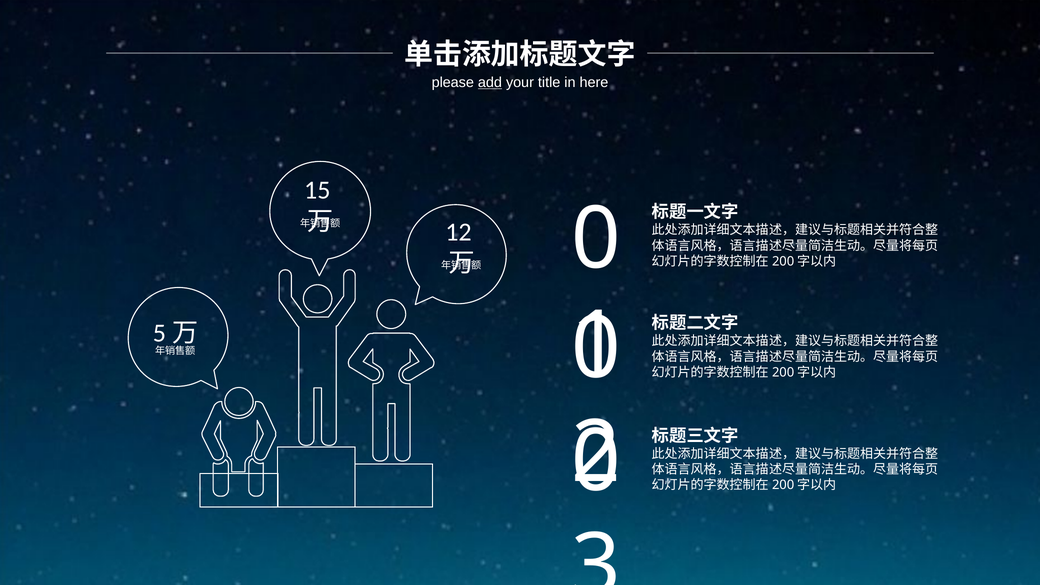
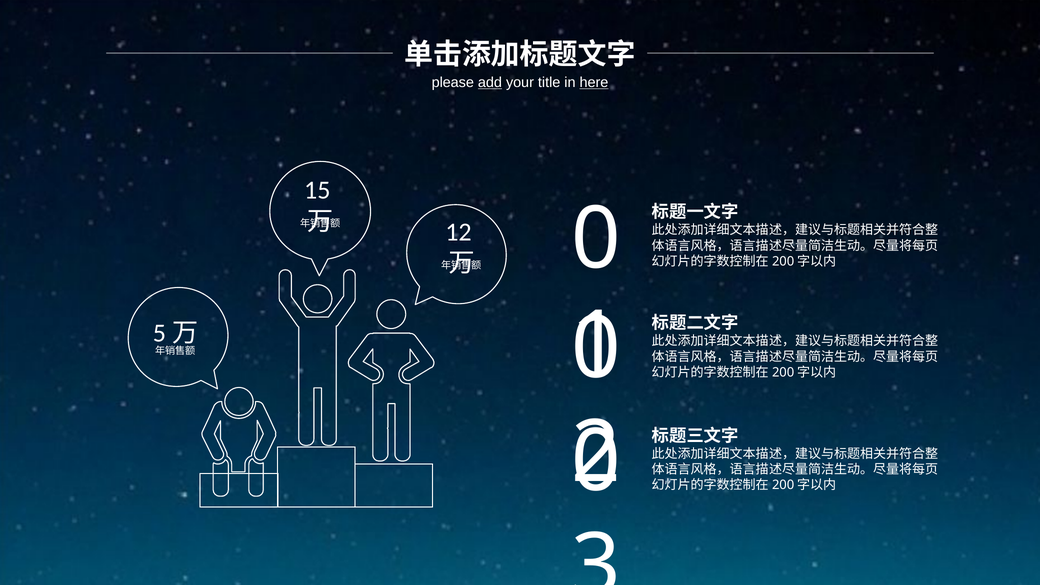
here underline: none -> present (594, 82)
